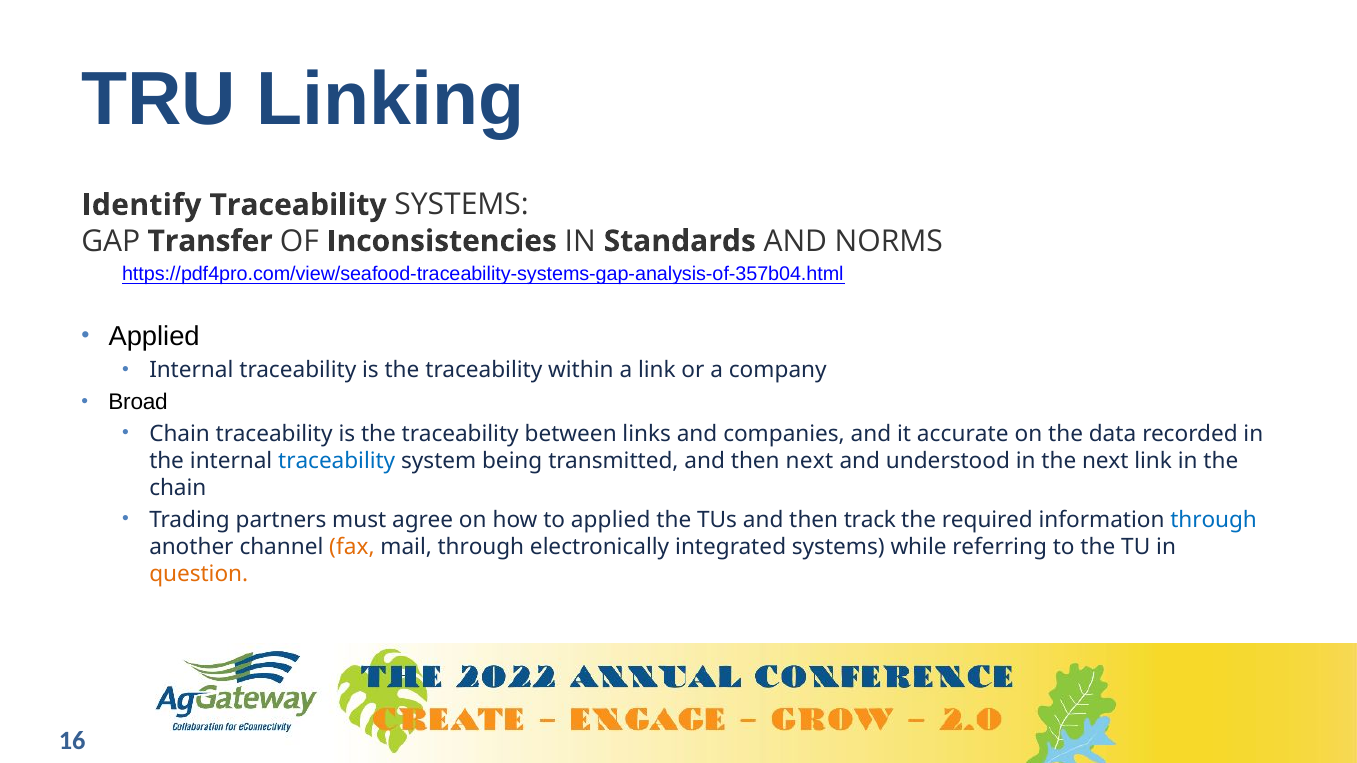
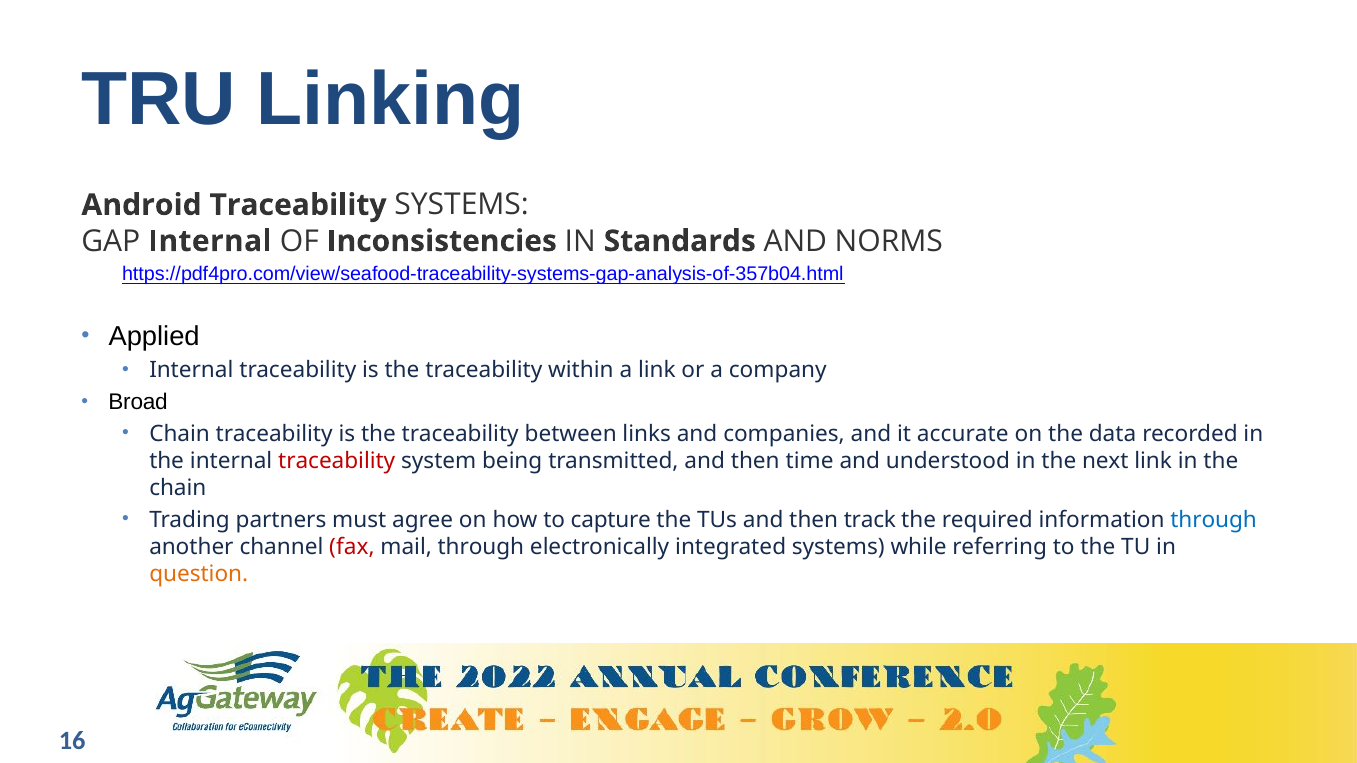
Identify: Identify -> Android (142, 205)
GAP Transfer: Transfer -> Internal (210, 241)
traceability colour: blue -> red (337, 461)
then next: next -> time (810, 461)
to applied: applied -> capture (611, 520)
fax colour: orange -> red (352, 547)
